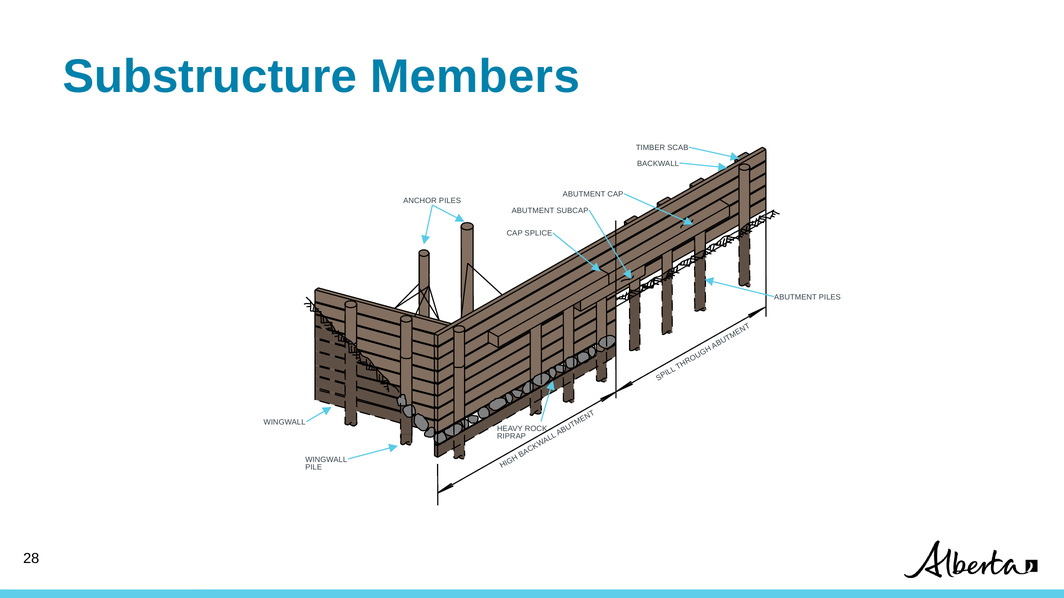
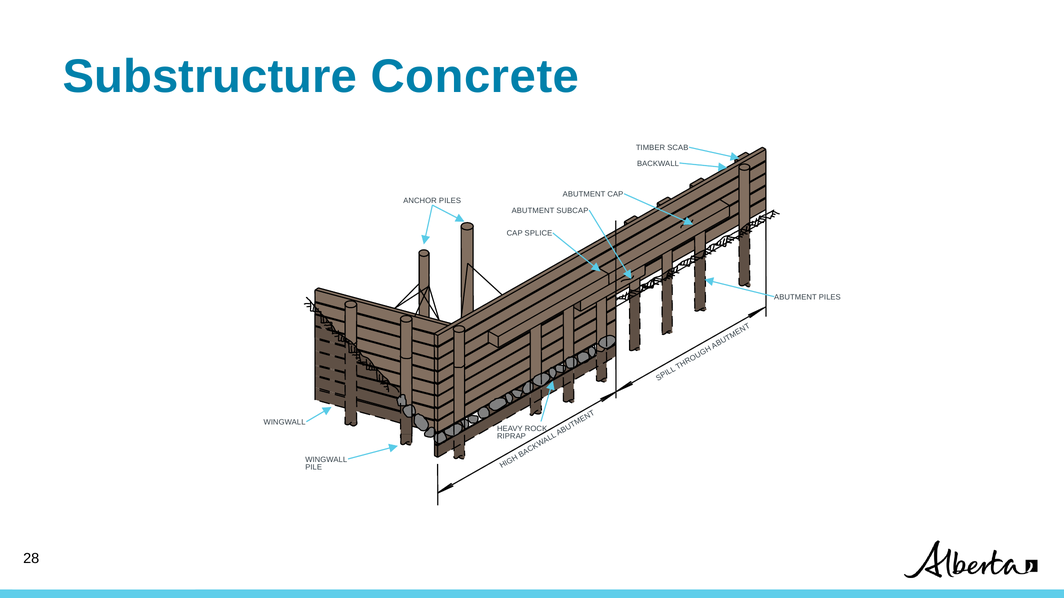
Members: Members -> Concrete (475, 77)
